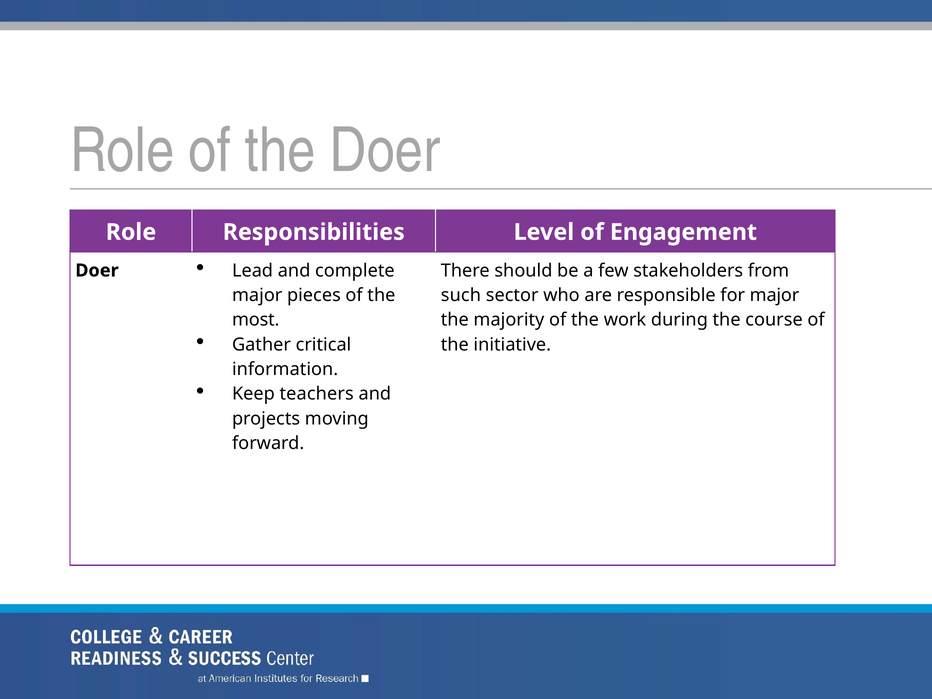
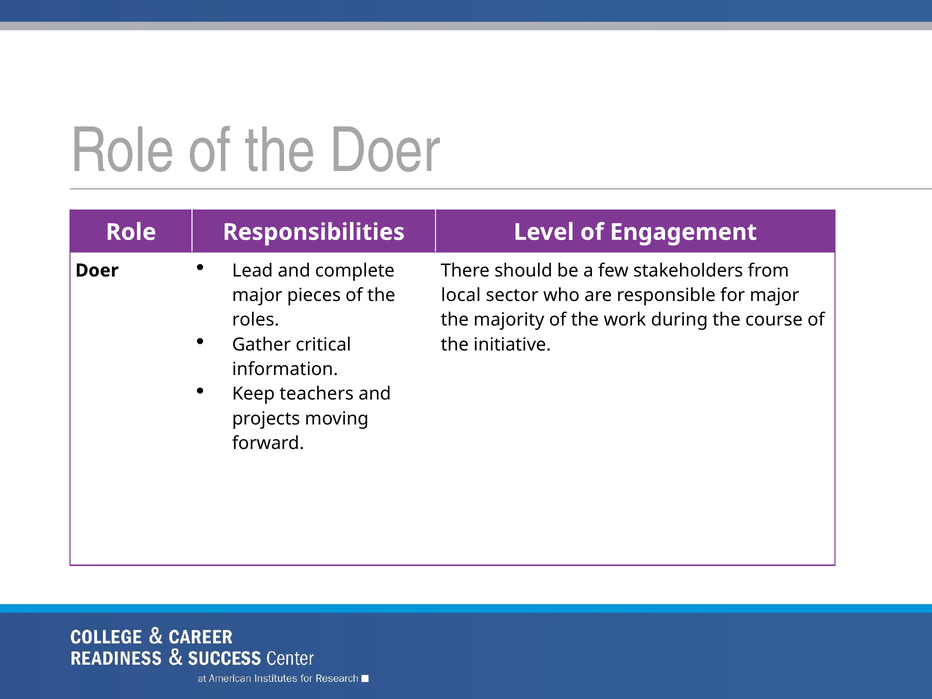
such: such -> local (461, 295)
most: most -> roles (256, 320)
